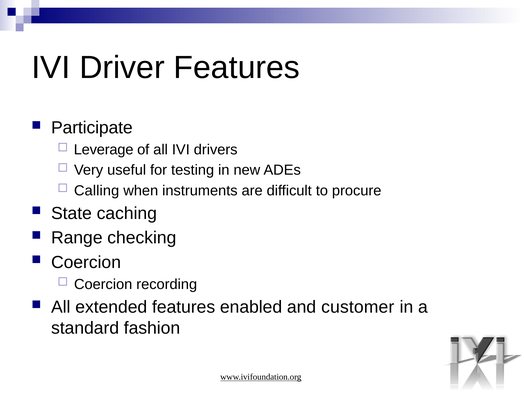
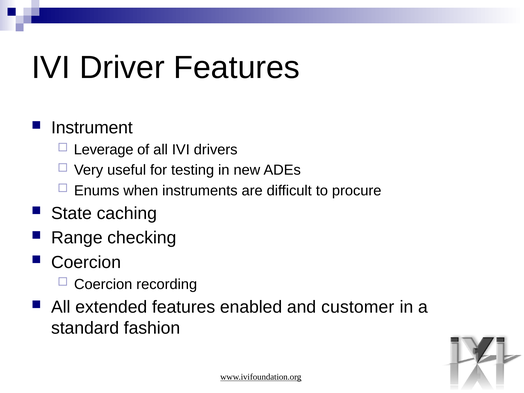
Participate: Participate -> Instrument (92, 128)
Calling: Calling -> Enums (97, 191)
